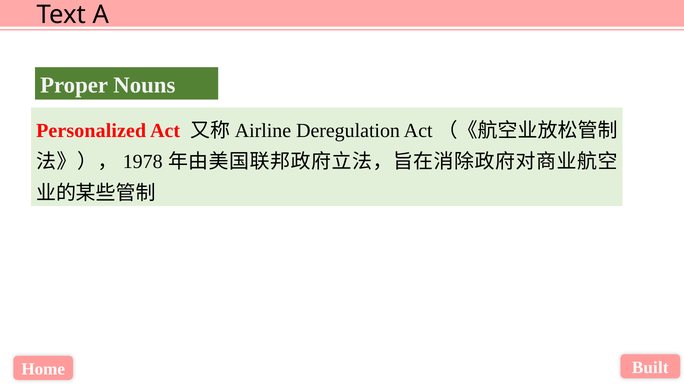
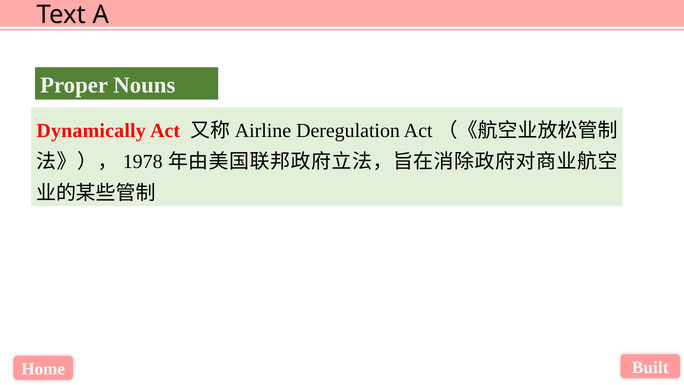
Personalized: Personalized -> Dynamically (91, 131)
